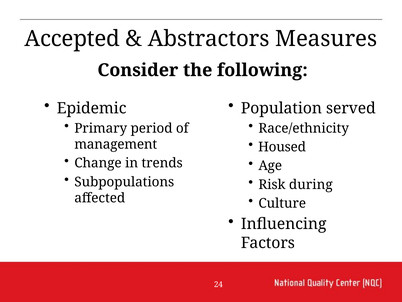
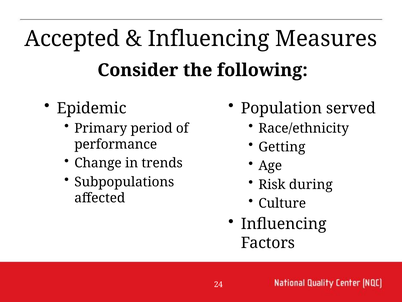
Abstractors: Abstractors -> Influencing (209, 39)
Housed: Housed -> Getting (282, 147)
management: management -> performance (116, 144)
